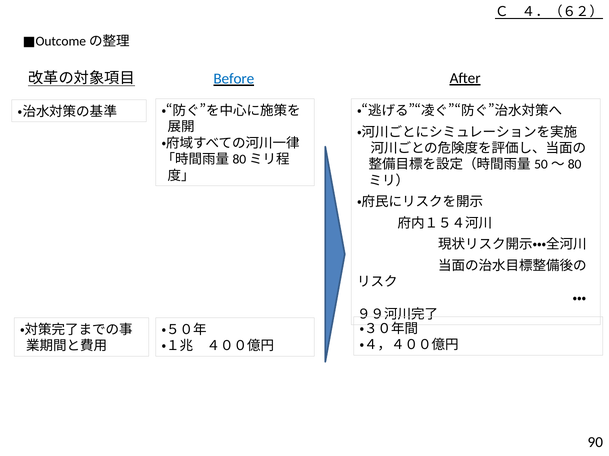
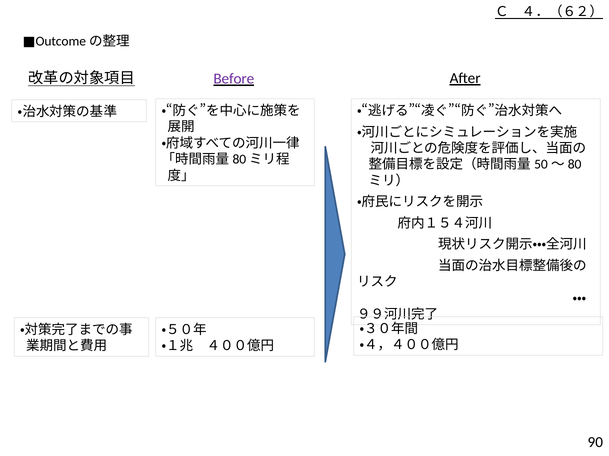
Before colour: blue -> purple (234, 79)
